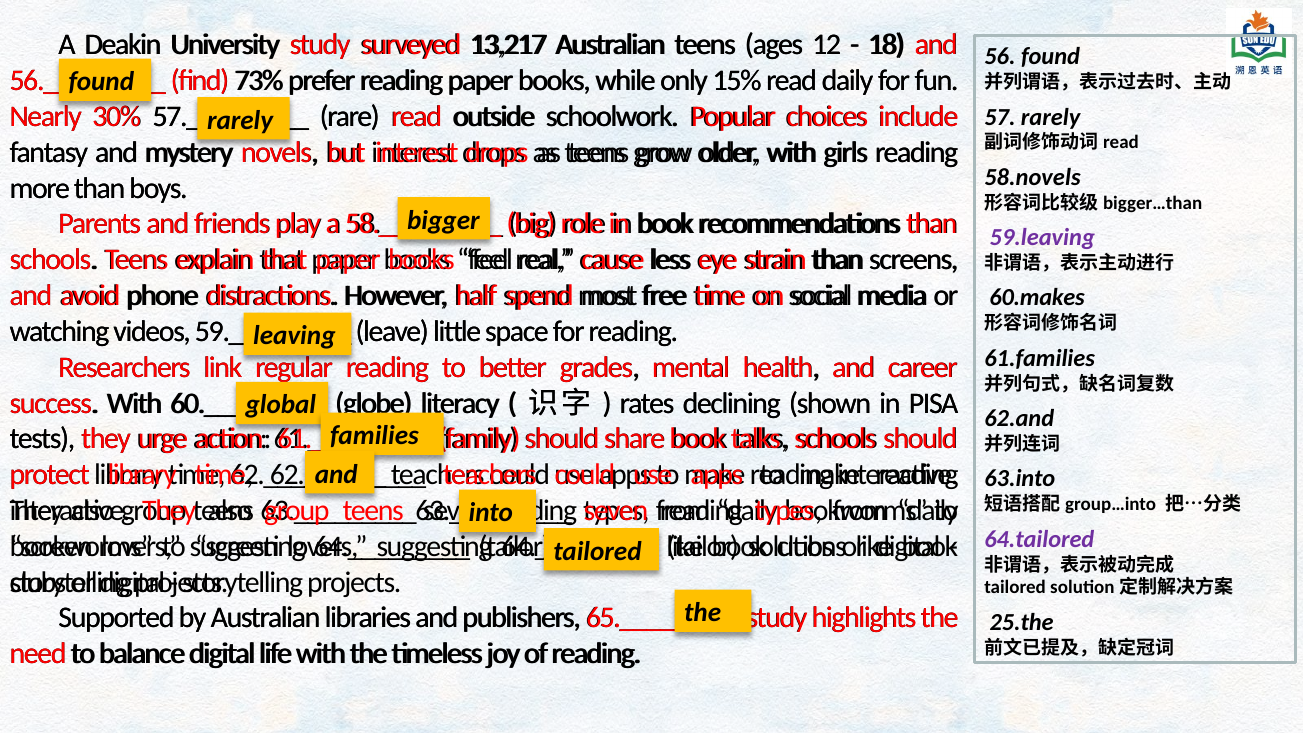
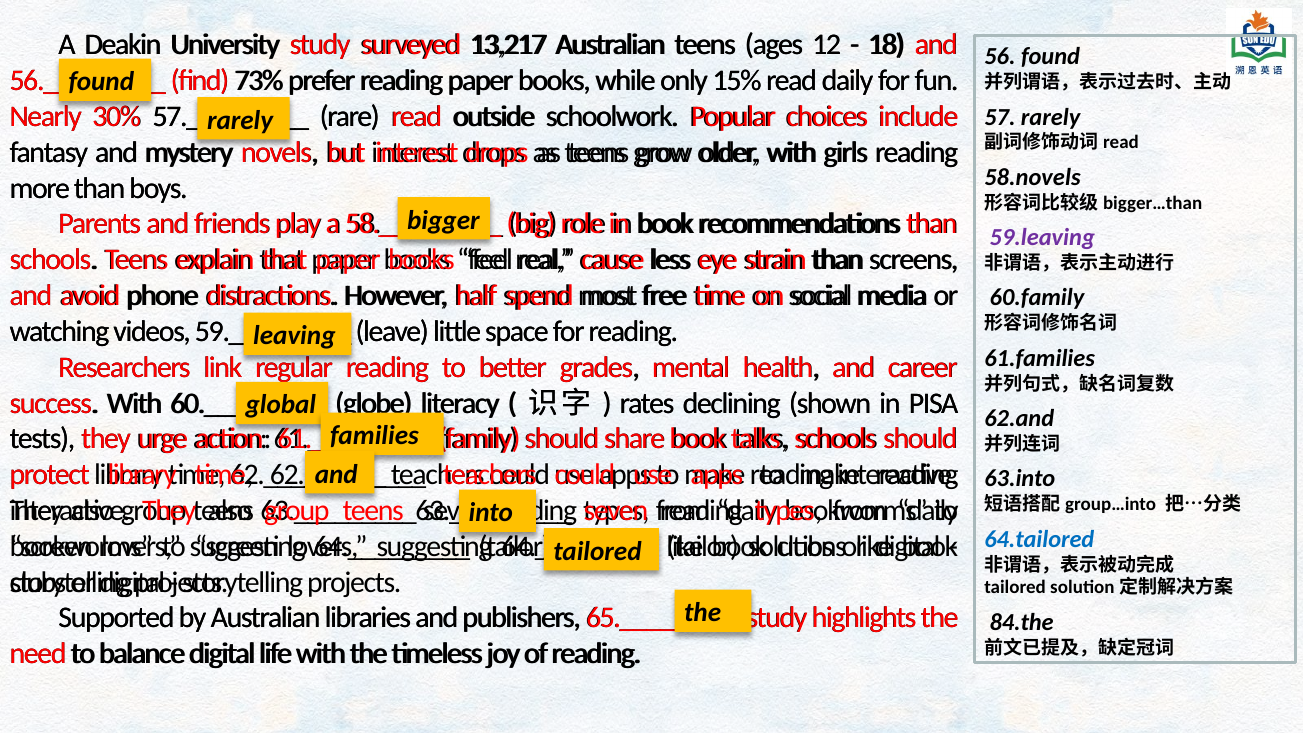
60.makes: 60.makes -> 60.family (1037, 298)
64.tailored colour: purple -> blue (1039, 539)
25.the: 25.the -> 84.the (1022, 622)
